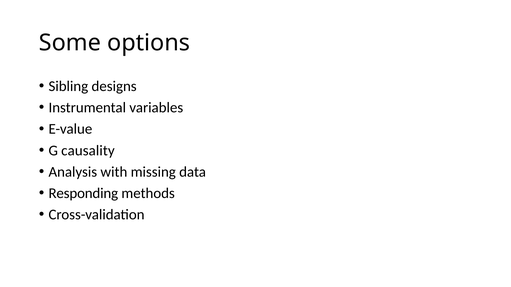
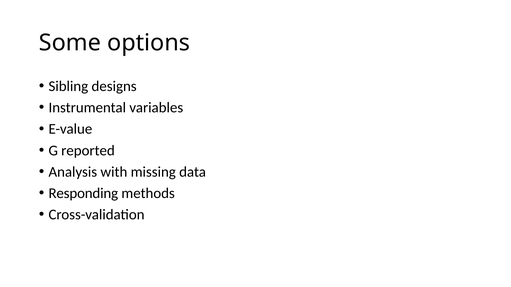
causality: causality -> reported (88, 151)
